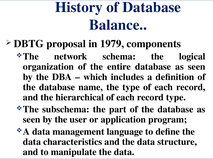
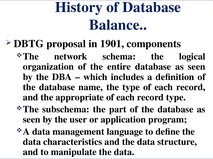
1979: 1979 -> 1901 (112, 44)
hierarchical: hierarchical -> appropriate (80, 98)
